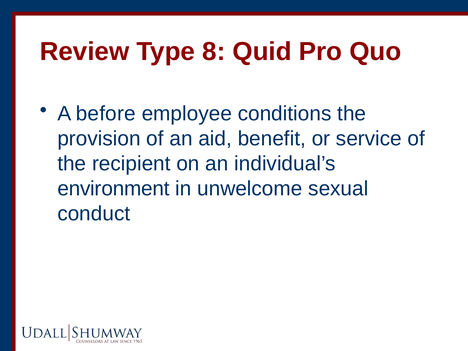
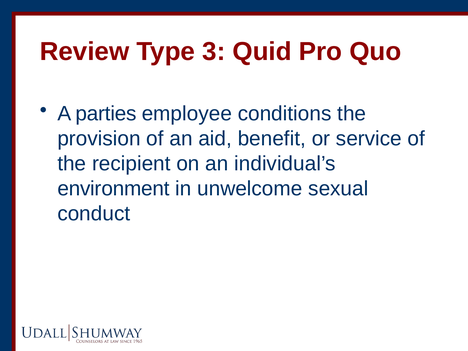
8: 8 -> 3 (214, 52)
before: before -> parties (106, 114)
